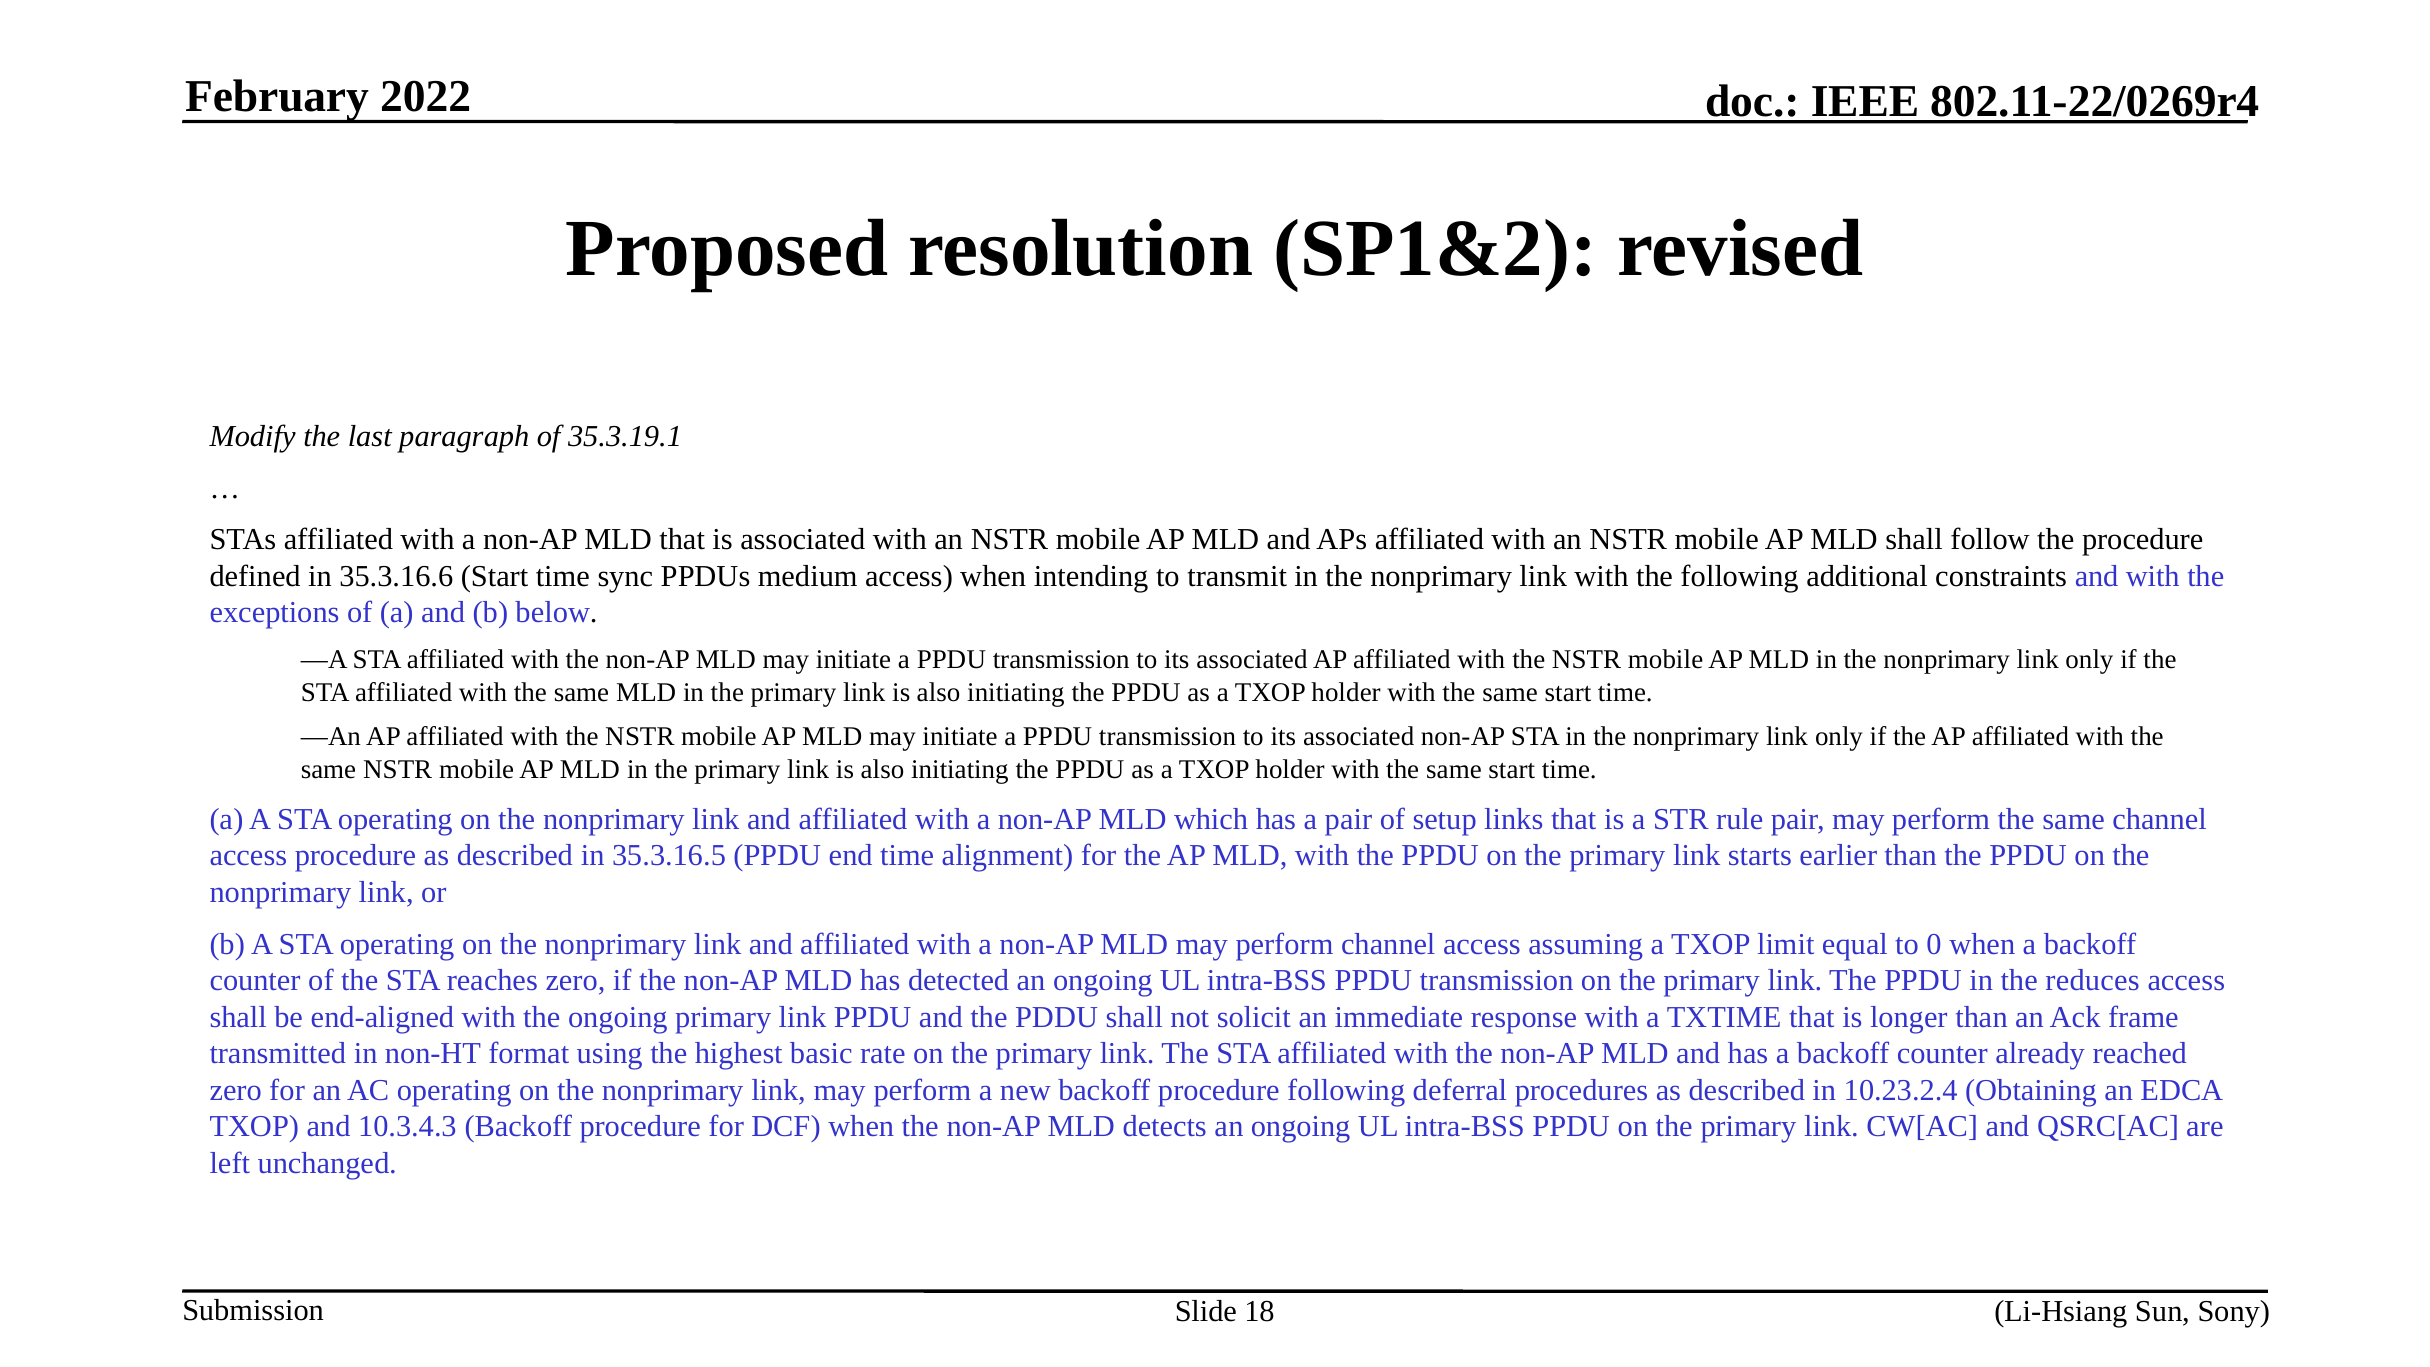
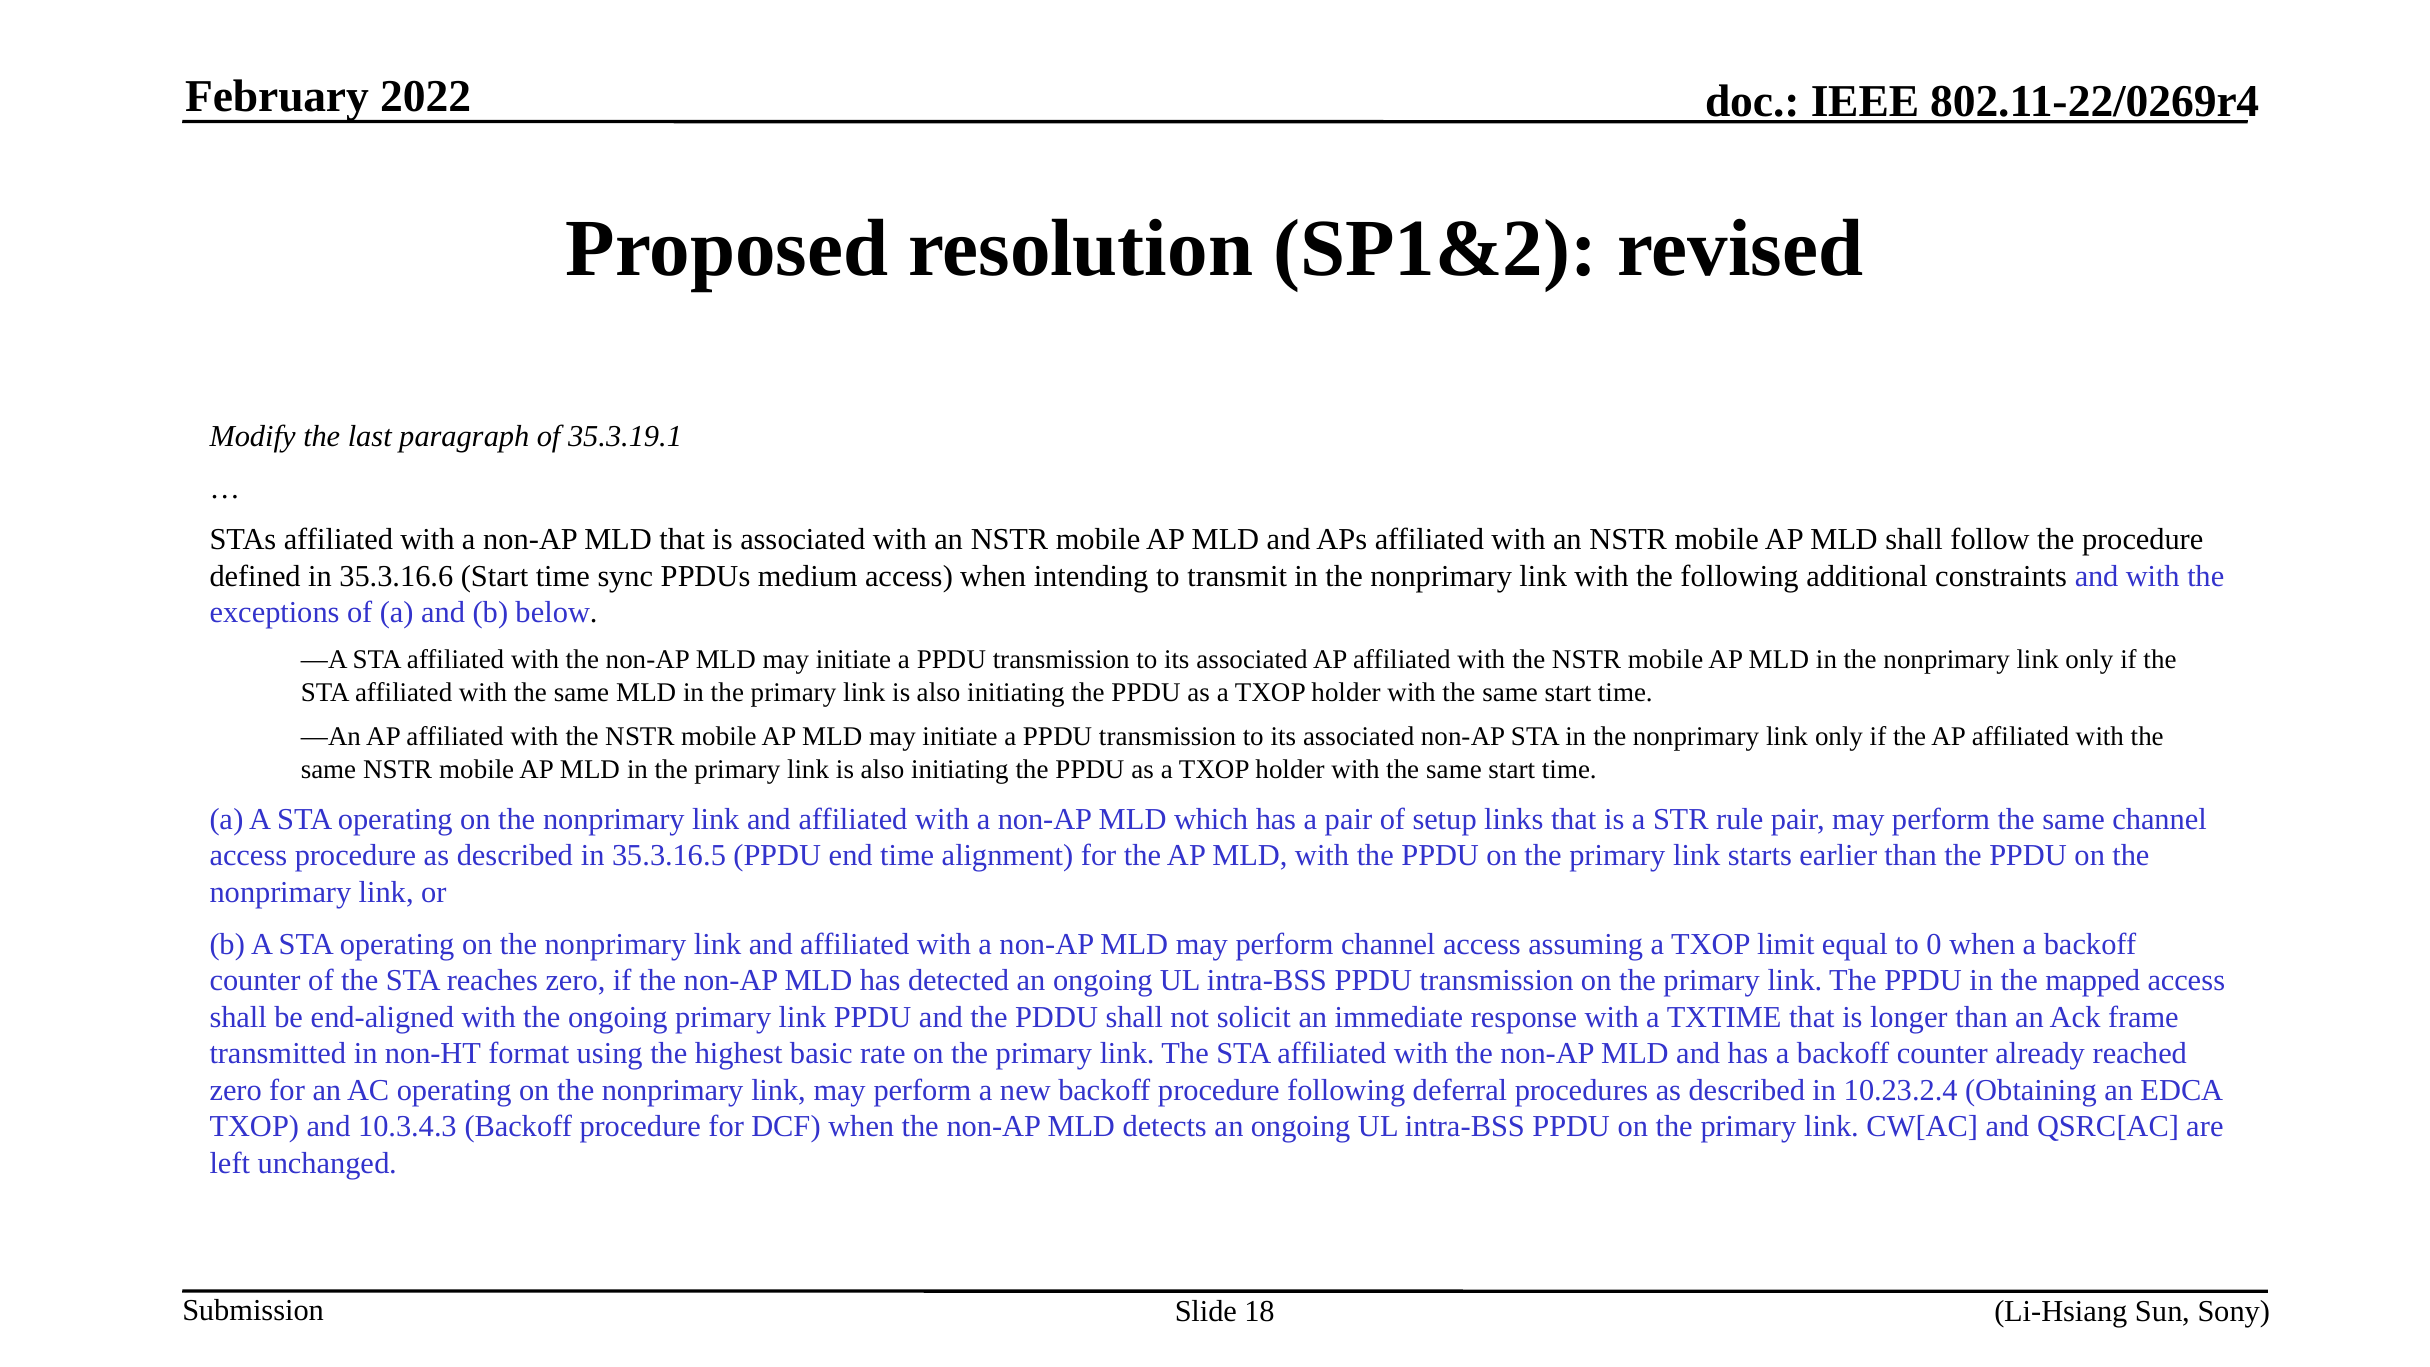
reduces: reduces -> mapped (2093, 981)
